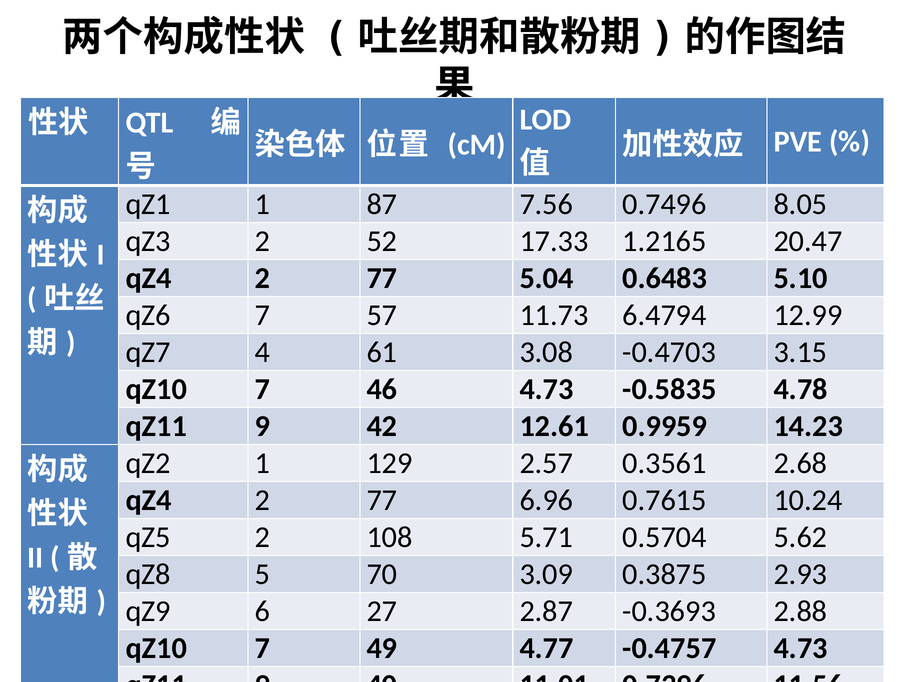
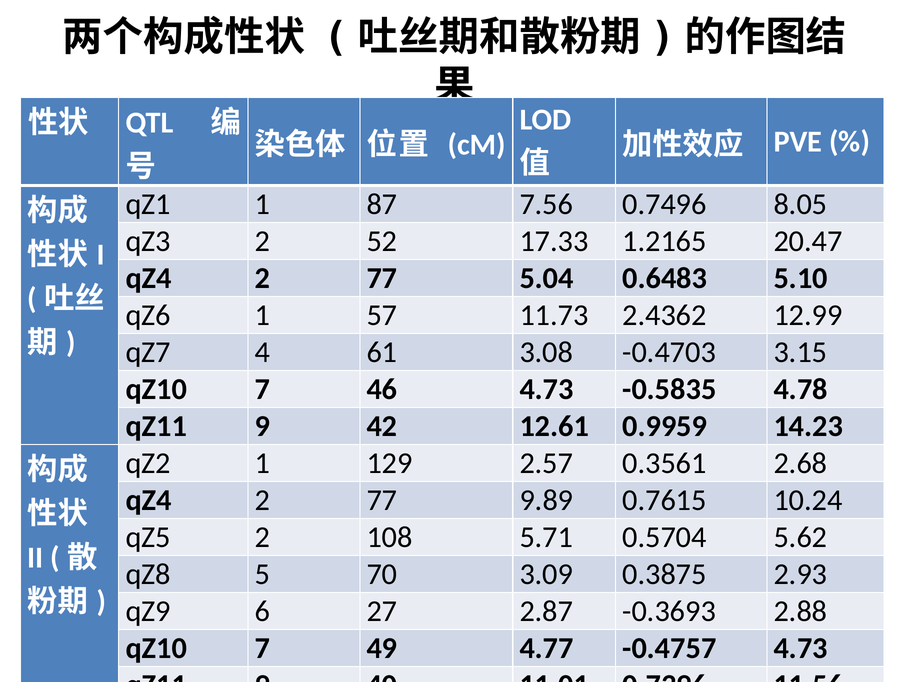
qZ6 7: 7 -> 1 (263, 315)
6.4794: 6.4794 -> 2.4362 (664, 315)
6.96: 6.96 -> 9.89 (546, 500)
